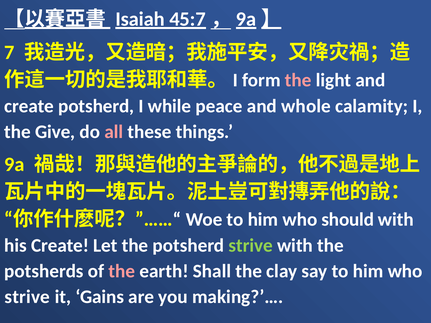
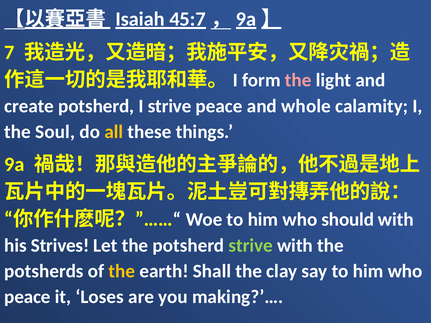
I while: while -> strive (170, 106)
Give: Give -> Soul (55, 132)
all colour: pink -> yellow (114, 132)
his Create: Create -> Strives (60, 246)
the colour: pink -> yellow (122, 271)
strive: strive -> peace (27, 297)
Gains: Gains -> Loses (100, 297)
